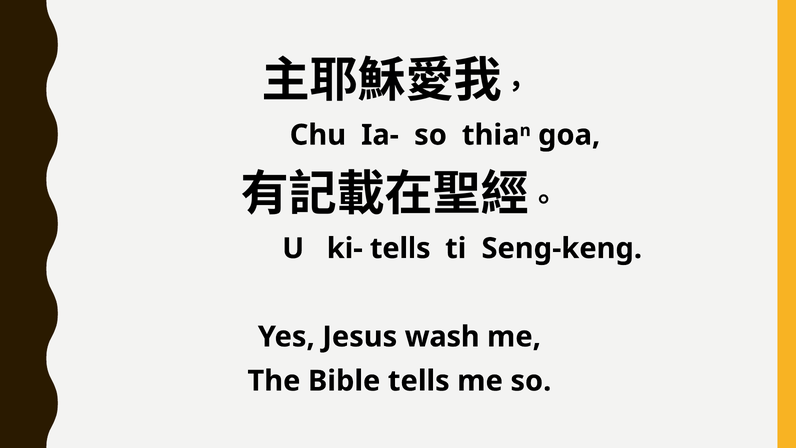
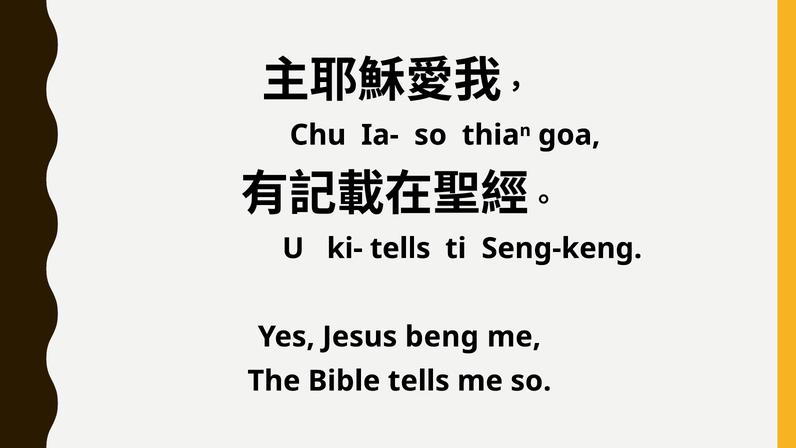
wash: wash -> beng (442, 337)
